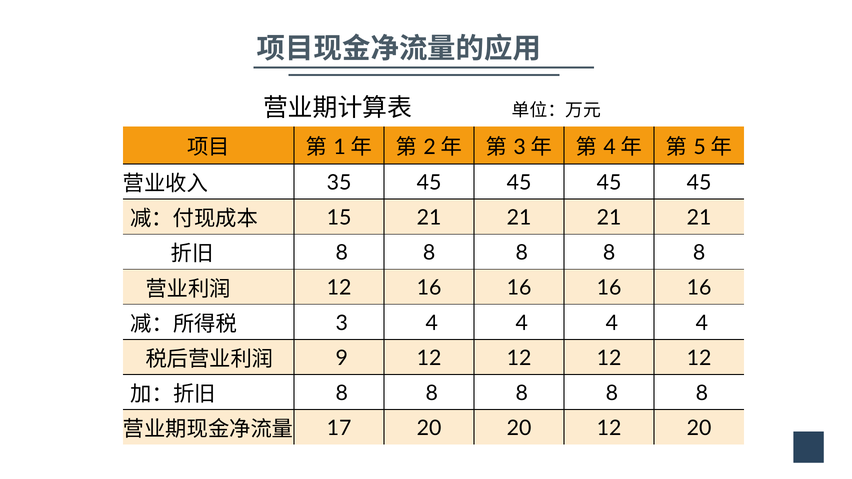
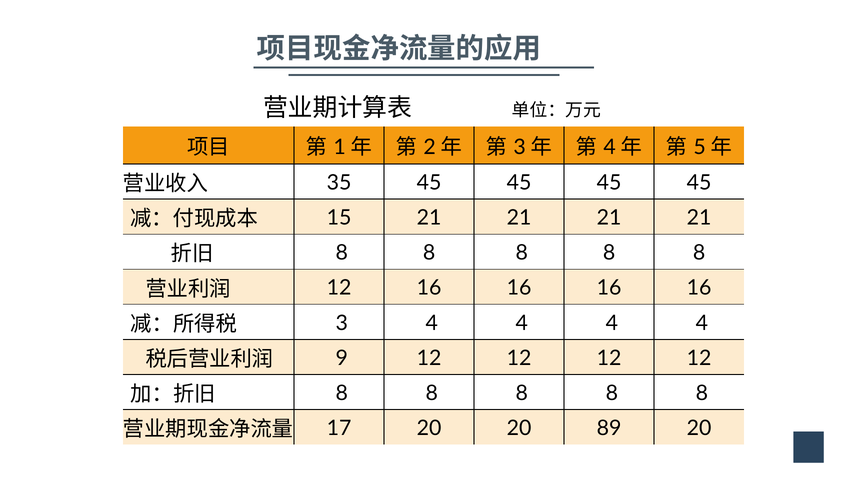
20 12: 12 -> 89 (609, 429)
